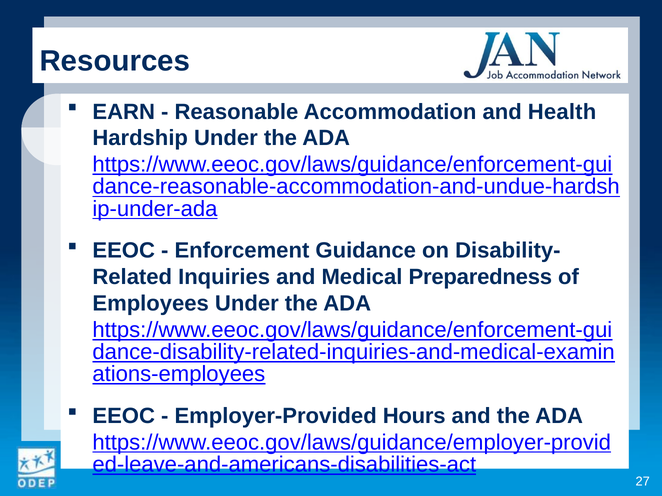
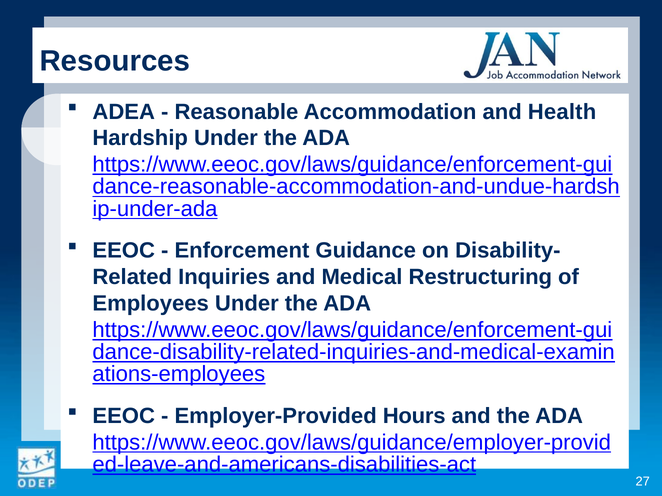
EARN: EARN -> ADEA (124, 112)
Preparedness: Preparedness -> Restructuring (480, 277)
